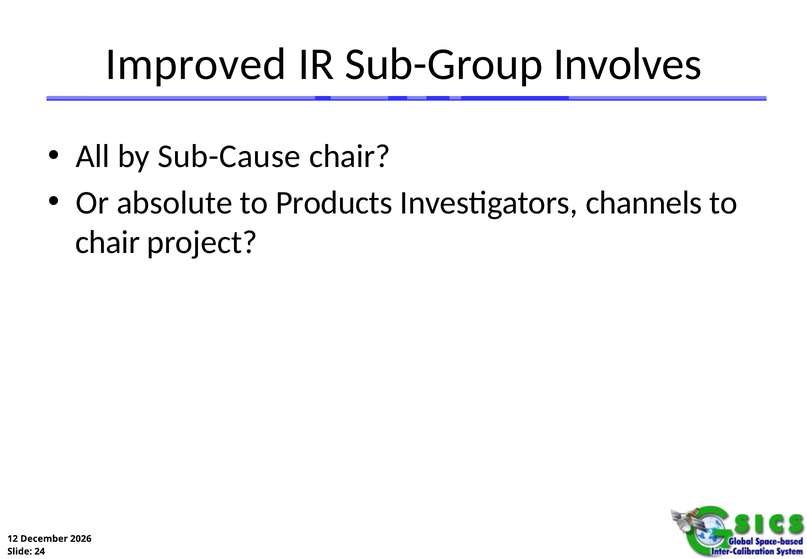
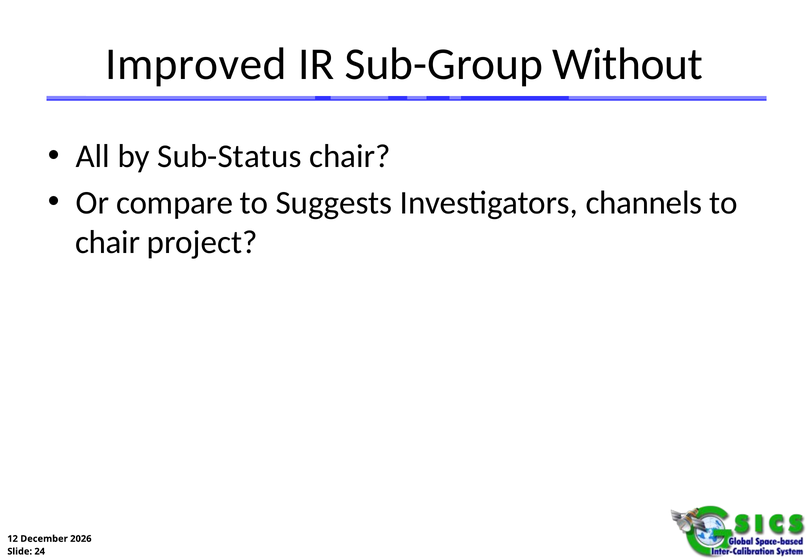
Involves: Involves -> Without (628, 64)
Sub-Cause: Sub-Cause -> Sub-Status (229, 156)
absolute: absolute -> compare (175, 203)
Products: Products -> Suggests (334, 203)
